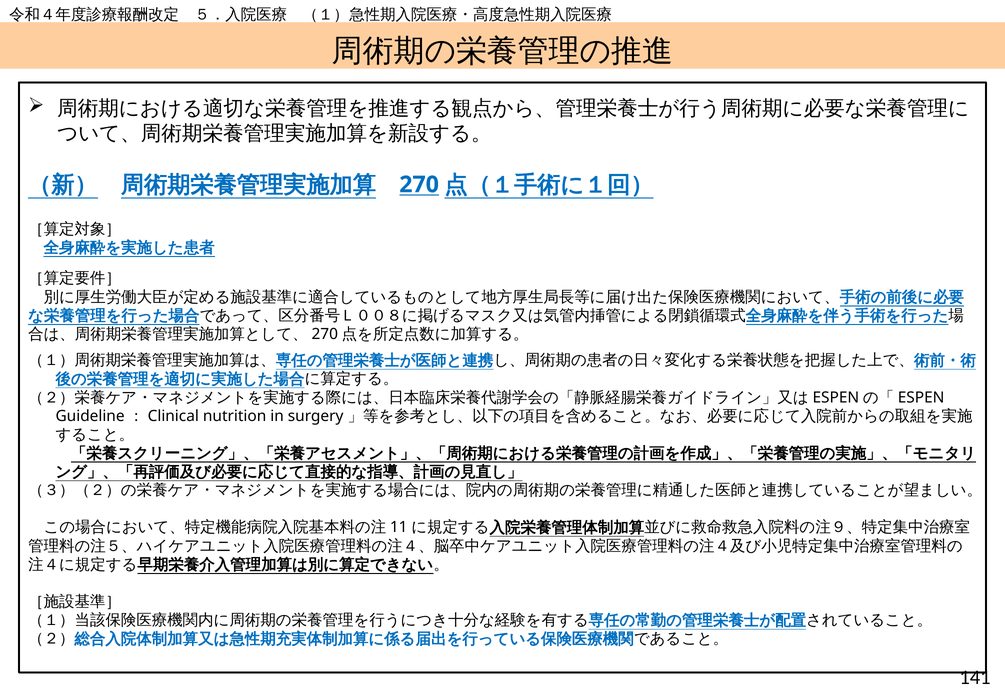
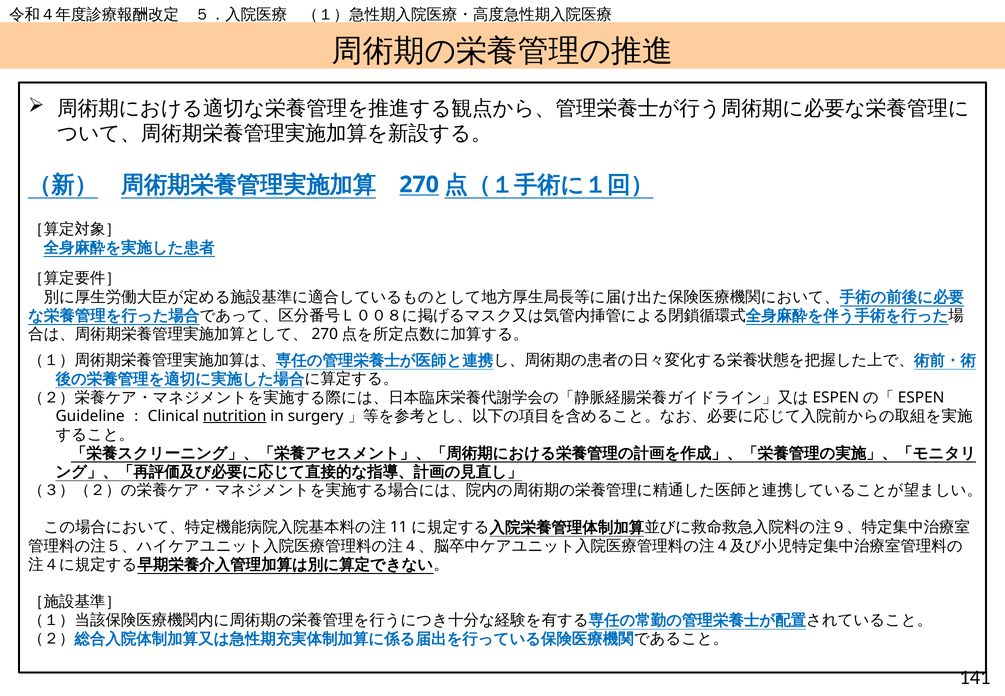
nutrition underline: none -> present (235, 416)
